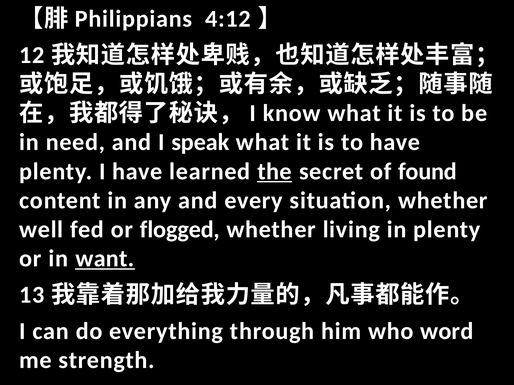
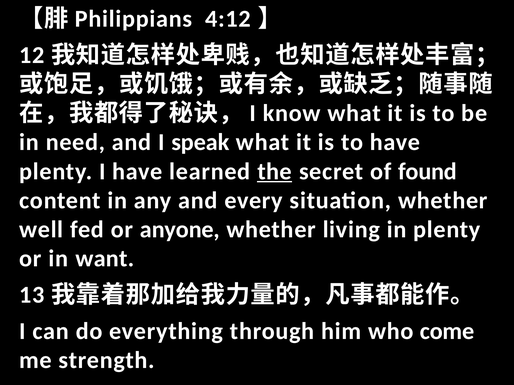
flogged: flogged -> anyone (180, 230)
want underline: present -> none (105, 259)
word: word -> come (447, 331)
